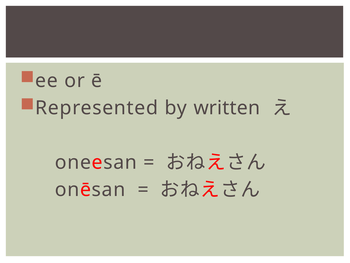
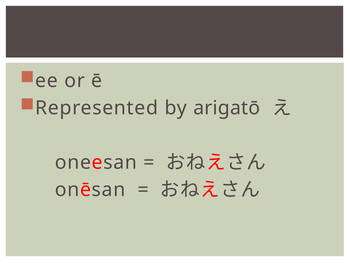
written: written -> arigatō (227, 108)
